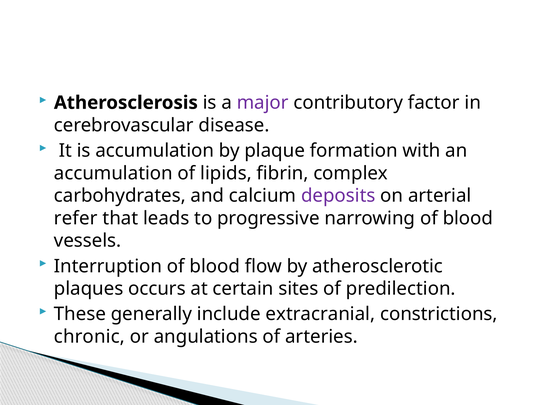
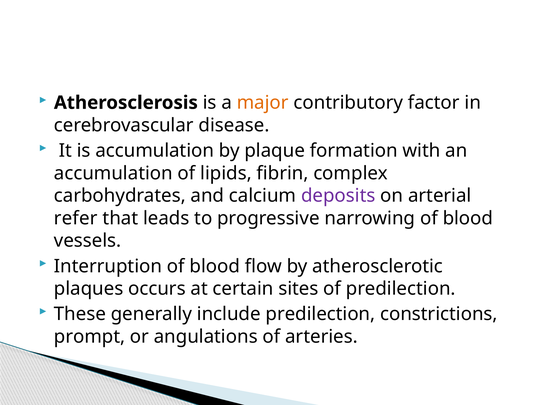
major colour: purple -> orange (263, 103)
include extracranial: extracranial -> predilection (320, 314)
chronic: chronic -> prompt (90, 337)
